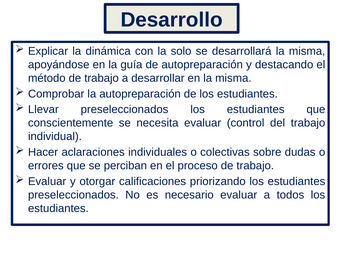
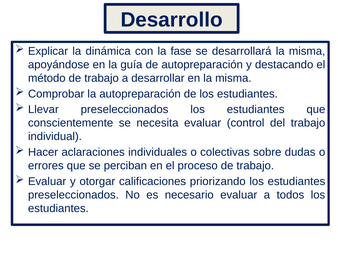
solo: solo -> fase (181, 51)
